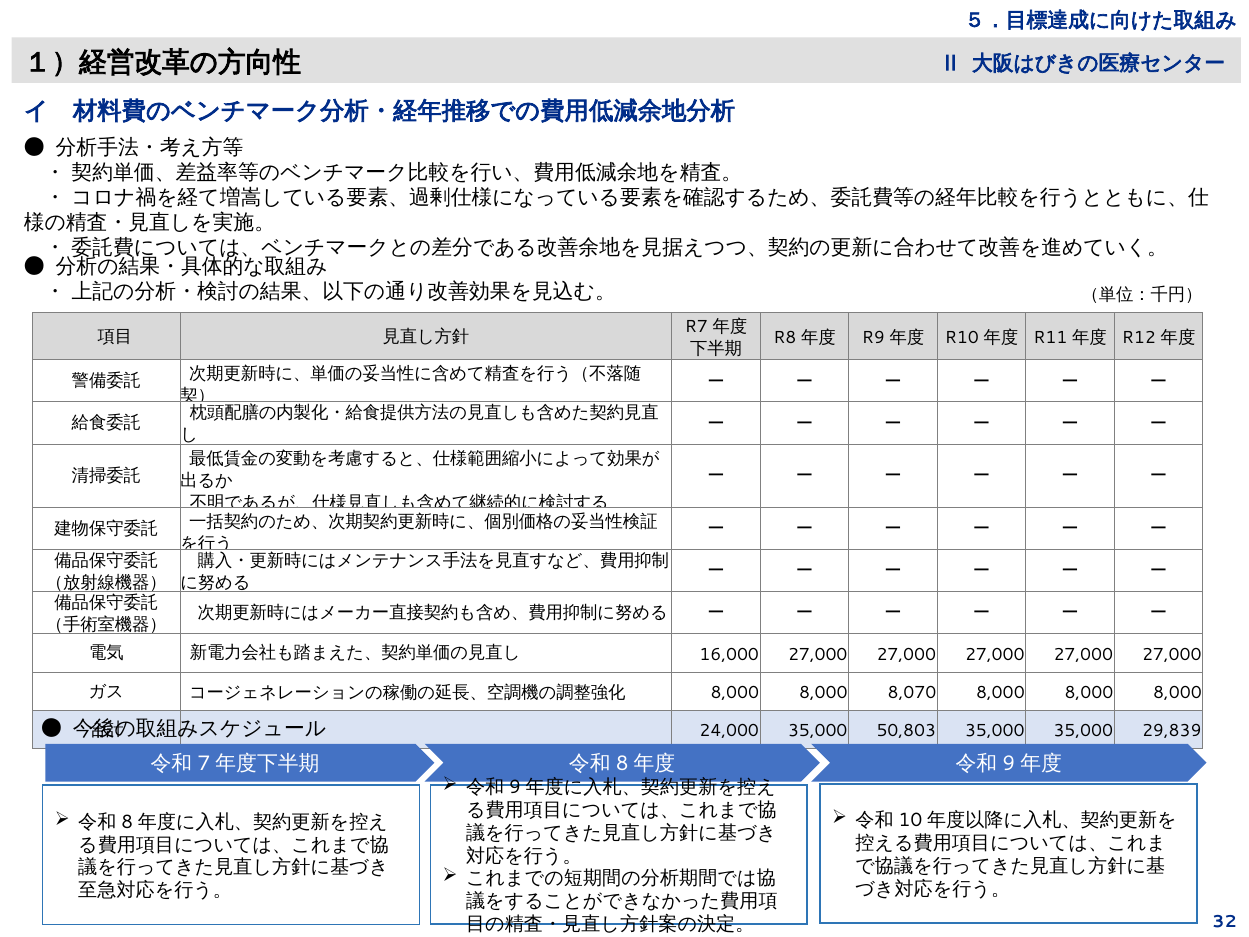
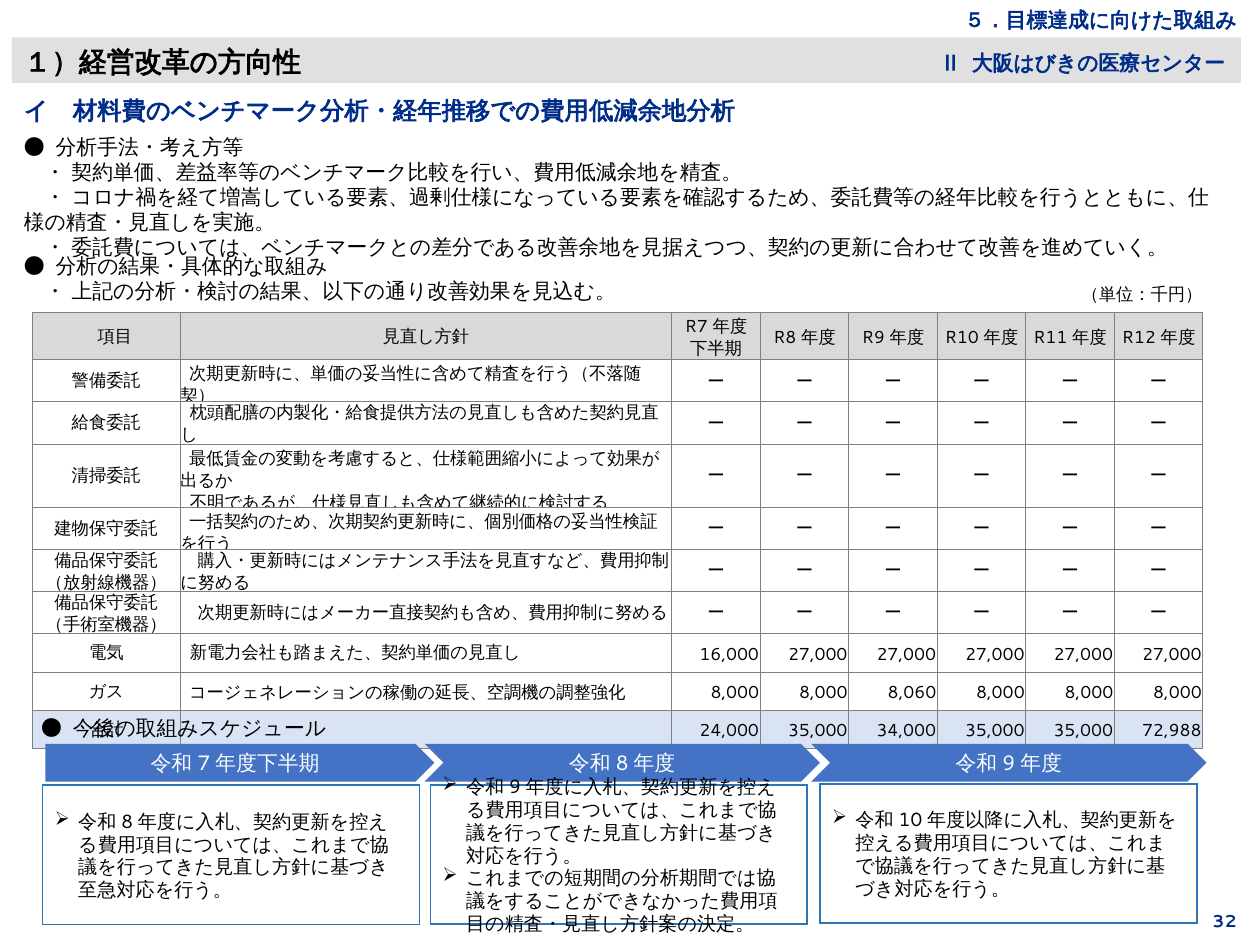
8,070: 8,070 -> 8,060 (912, 692)
50,803: 50,803 -> 34,000 (906, 731)
29,839: 29,839 -> 72,988 (1172, 731)
